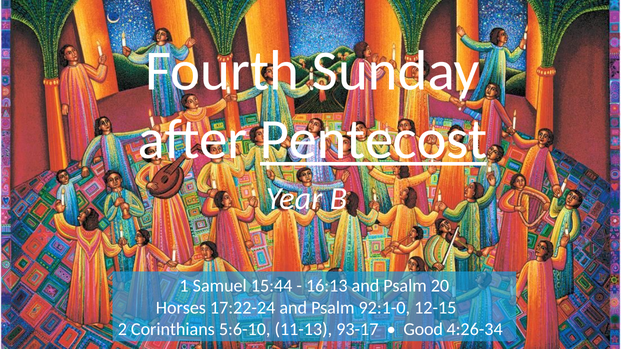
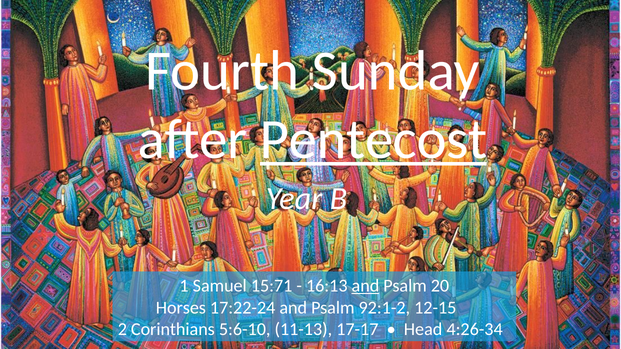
15:44: 15:44 -> 15:71 (272, 286)
and underline: none -> present (365, 286)
92:1-0: 92:1-0 -> 92:1-2 (384, 308)
93-17: 93-17 -> 17-17 (357, 330)
Good: Good -> Head (423, 330)
